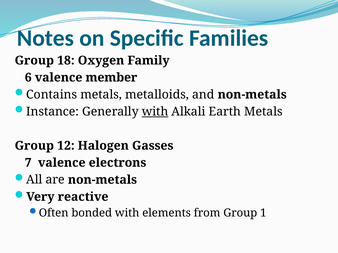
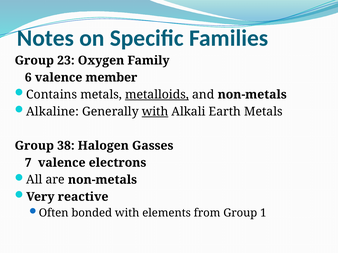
18: 18 -> 23 (66, 61)
metalloids underline: none -> present (157, 95)
Instance: Instance -> Alkaline (53, 112)
12: 12 -> 38 (66, 146)
